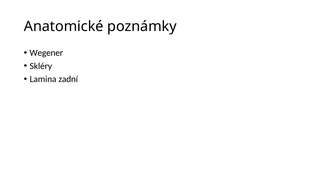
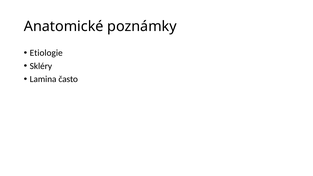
Wegener: Wegener -> Etiologie (46, 53)
zadní: zadní -> často (68, 79)
